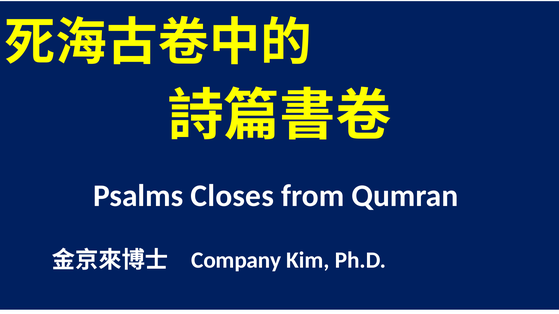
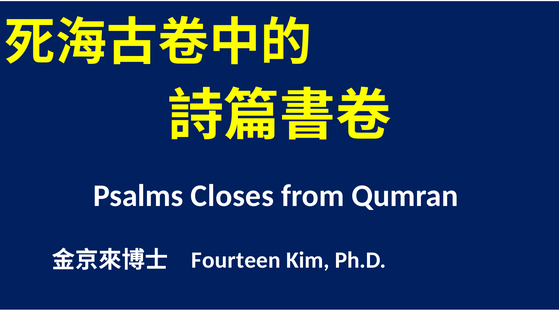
Company: Company -> Fourteen (236, 261)
